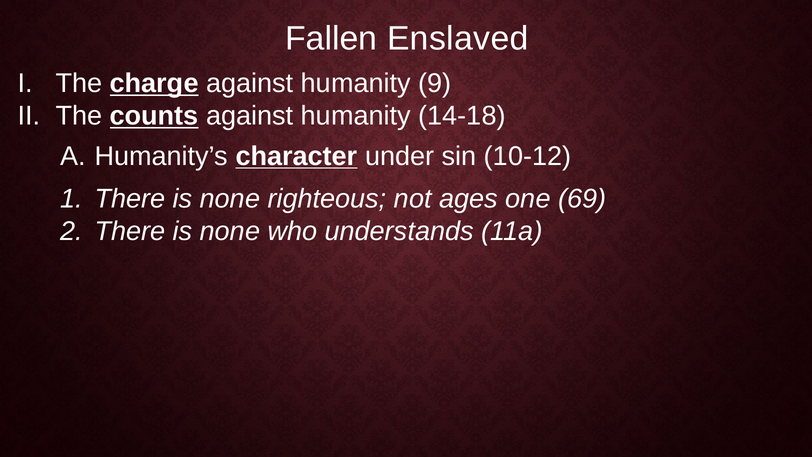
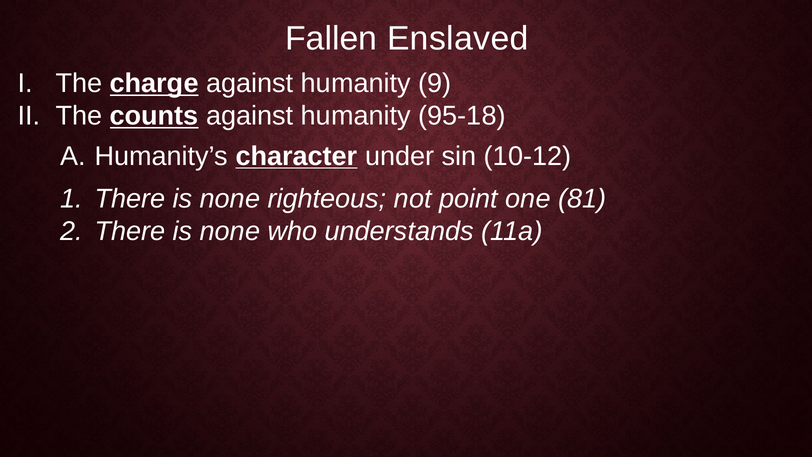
14-18: 14-18 -> 95-18 (462, 116)
ages: ages -> point (468, 199)
69: 69 -> 81 (582, 199)
